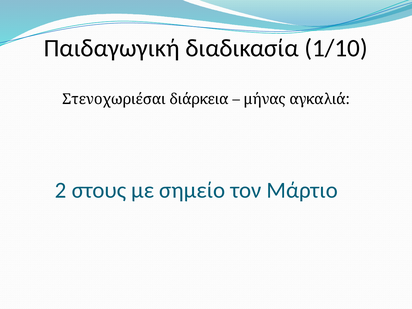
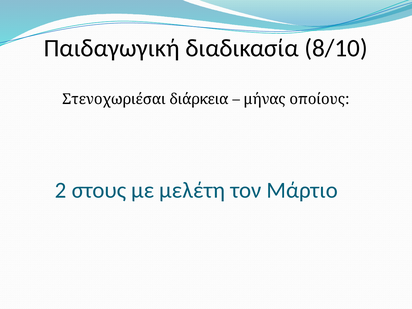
1/10: 1/10 -> 8/10 (336, 48)
αγκαλιά: αγκαλιά -> οποίους (319, 99)
σημείο: σημείο -> μελέτη (192, 190)
